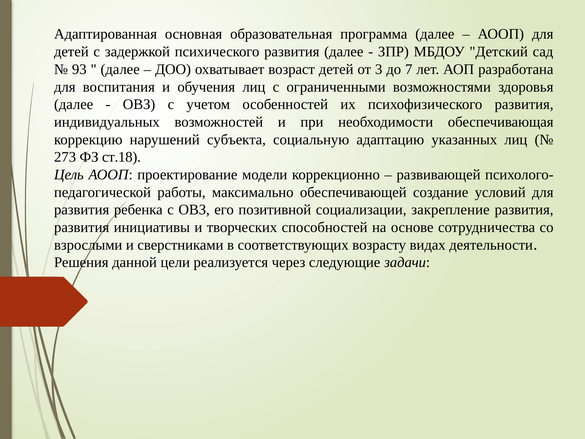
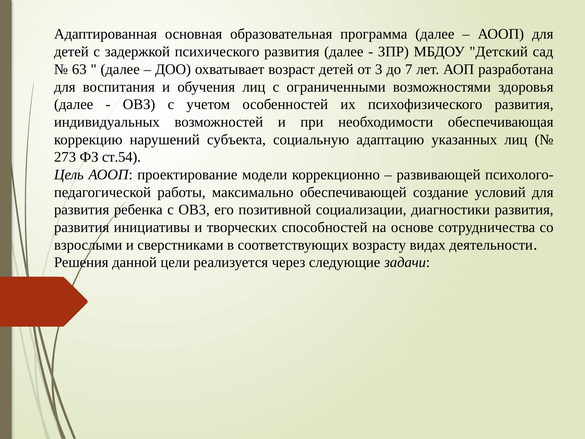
93: 93 -> 63 (79, 69)
ст.18: ст.18 -> ст.54 (121, 157)
закрепление: закрепление -> диагностики (451, 210)
